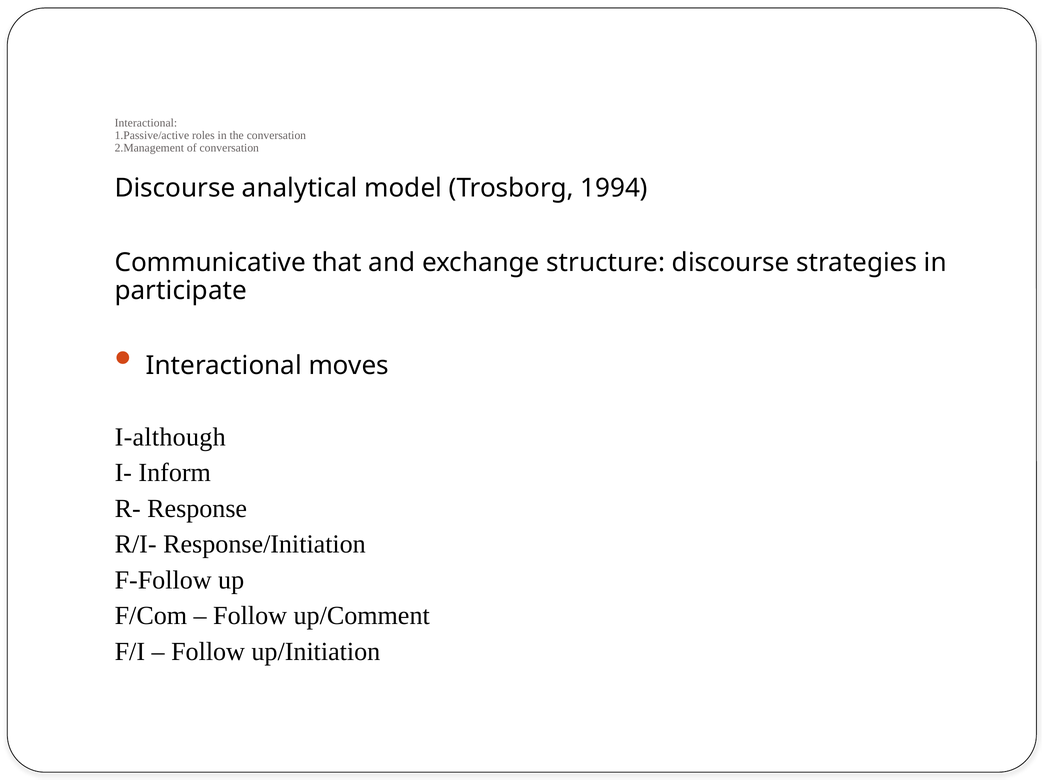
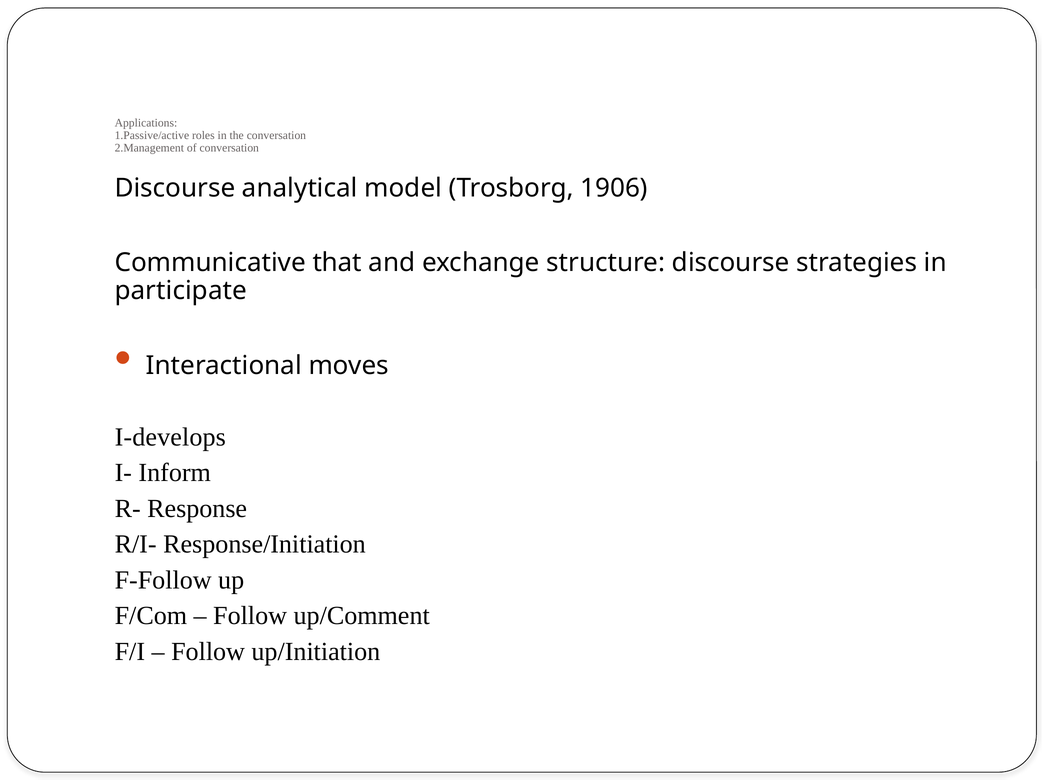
Interactional: Interactional -> Applications (146, 123)
1994: 1994 -> 1906 (614, 188)
I-although: I-although -> I-develops (170, 437)
